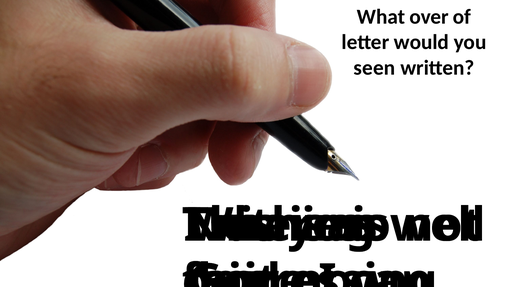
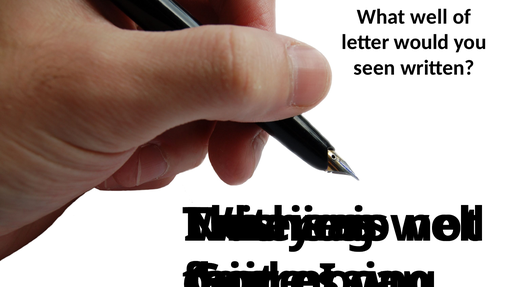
What over: over -> well (429, 17)
